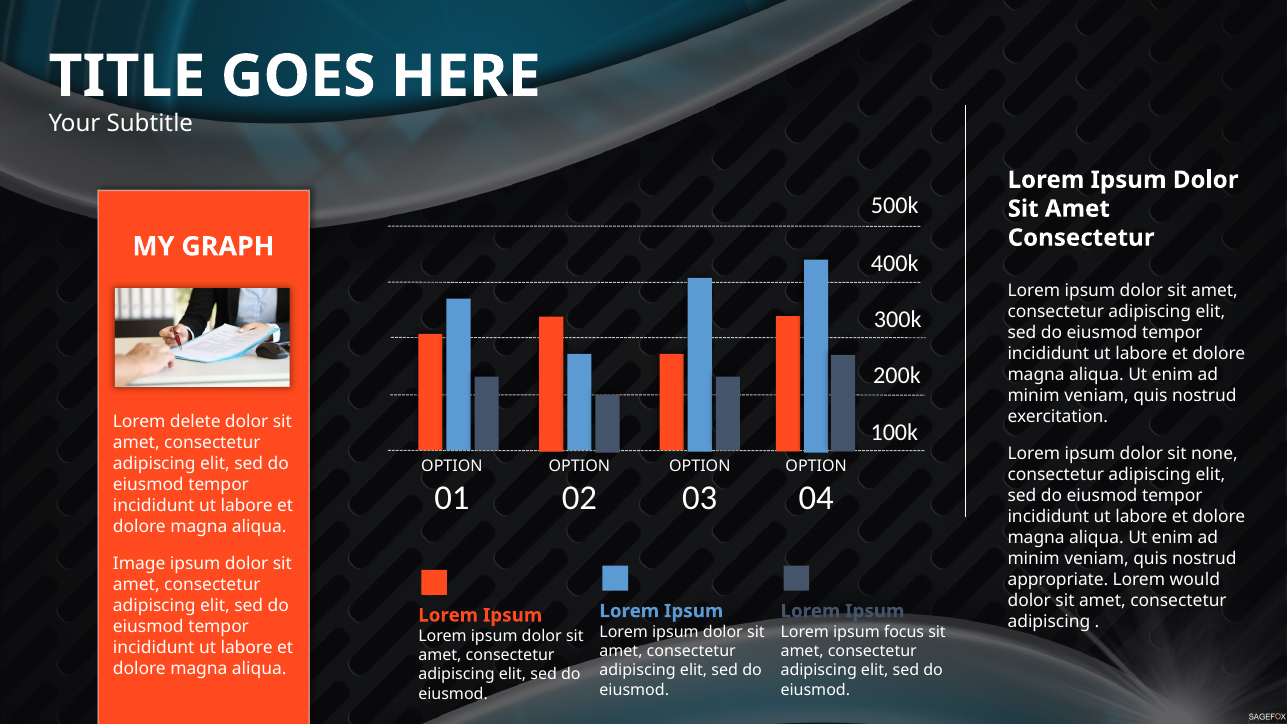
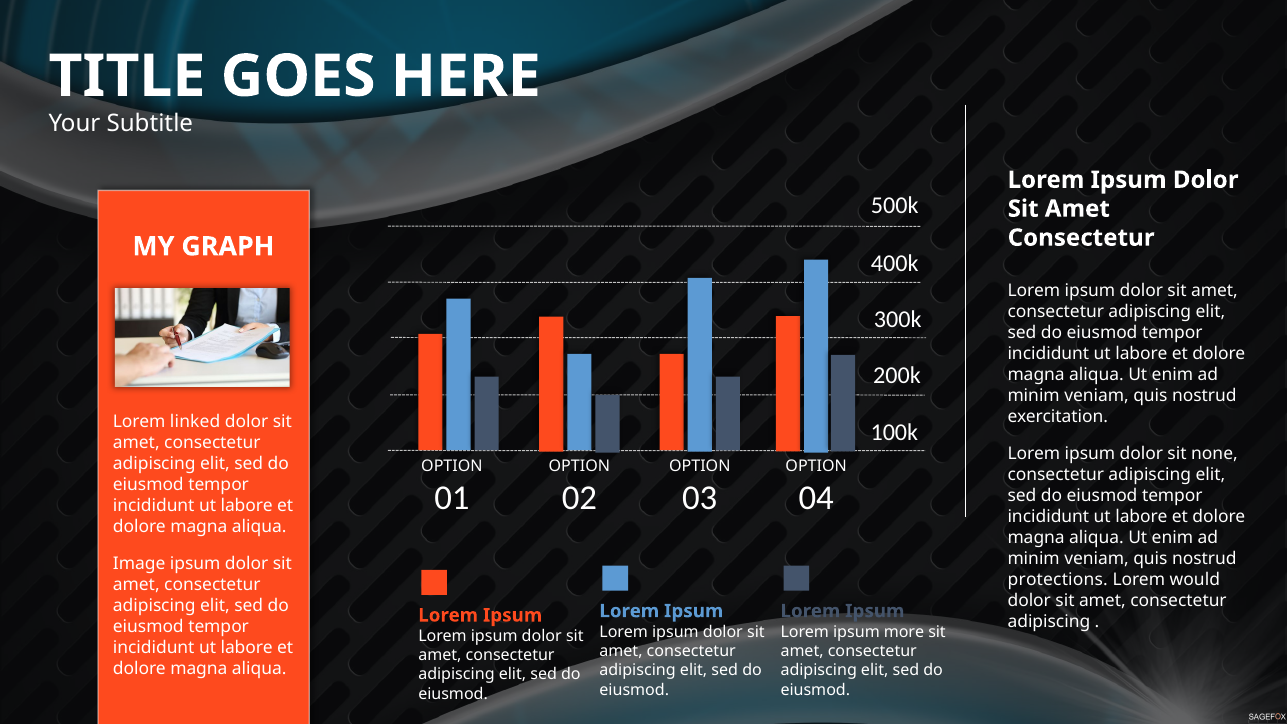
delete: delete -> linked (195, 422)
appropriate: appropriate -> protections (1058, 579)
focus: focus -> more (904, 632)
